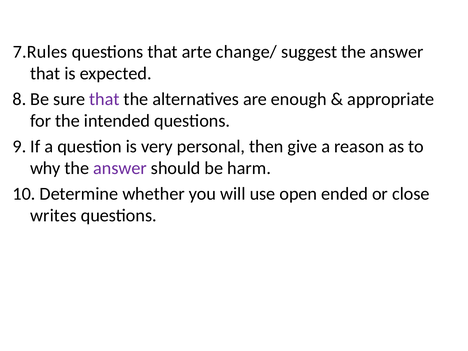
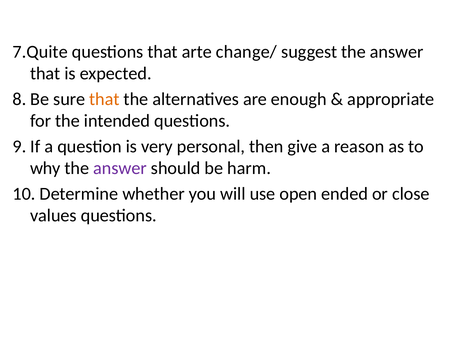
7.Rules: 7.Rules -> 7.Quite (40, 52)
that colour: purple -> orange (104, 99)
writes: writes -> values (53, 216)
